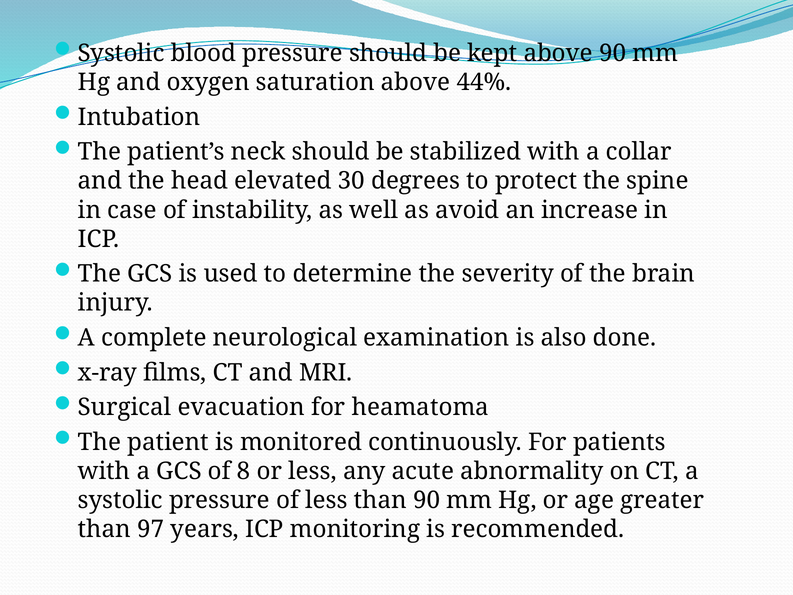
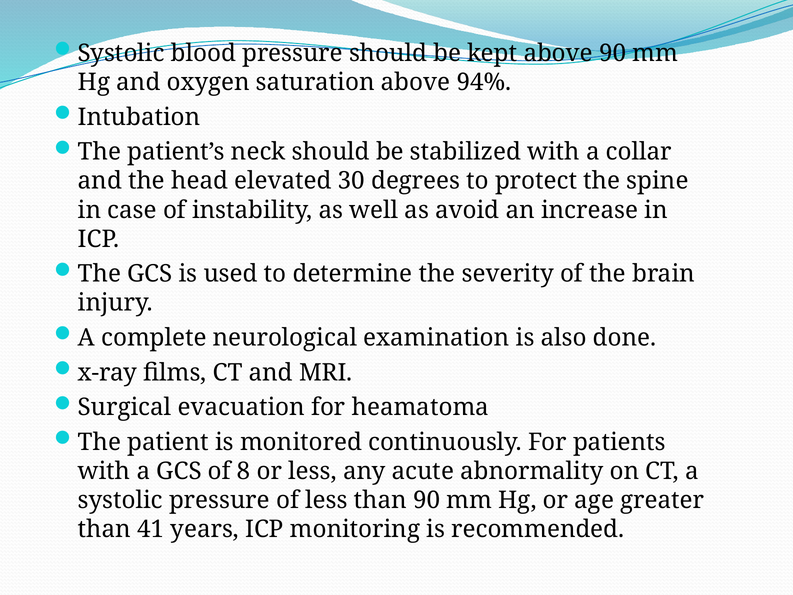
44%: 44% -> 94% (484, 82)
97: 97 -> 41 (151, 529)
